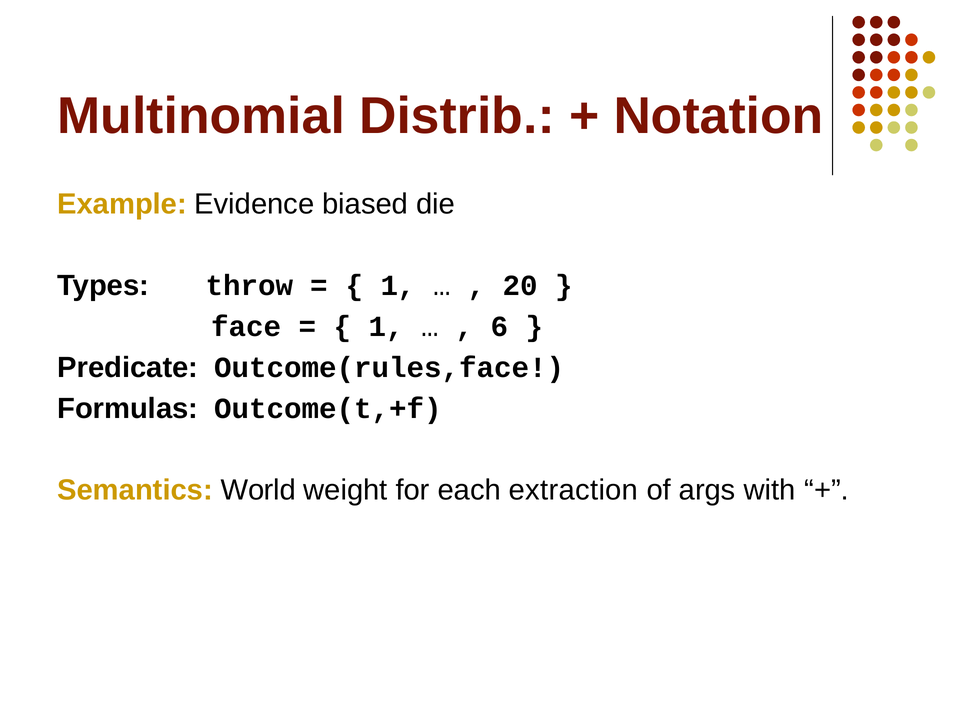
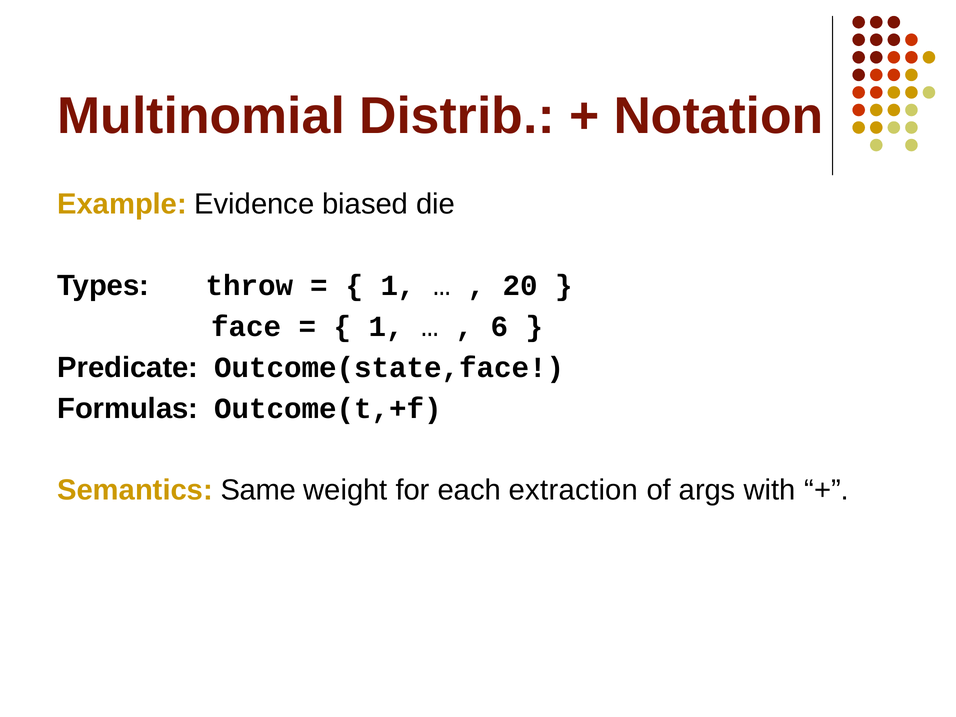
Outcome(rules,face: Outcome(rules,face -> Outcome(state,face (389, 368)
World: World -> Same (258, 490)
